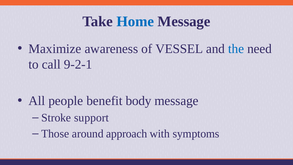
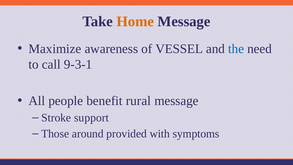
Home colour: blue -> orange (135, 21)
9-2-1: 9-2-1 -> 9-3-1 (78, 64)
body: body -> rural (138, 101)
approach: approach -> provided (127, 134)
